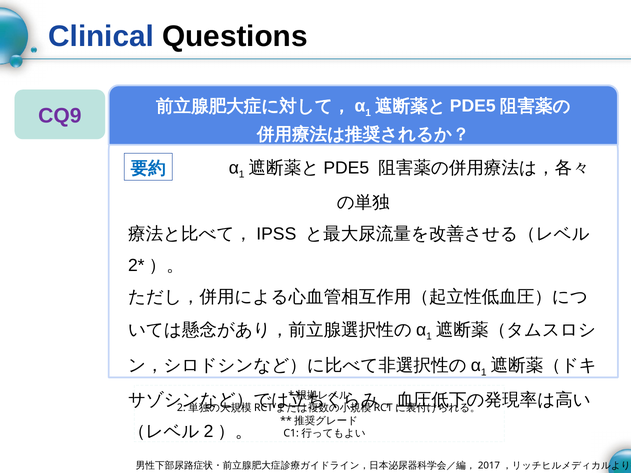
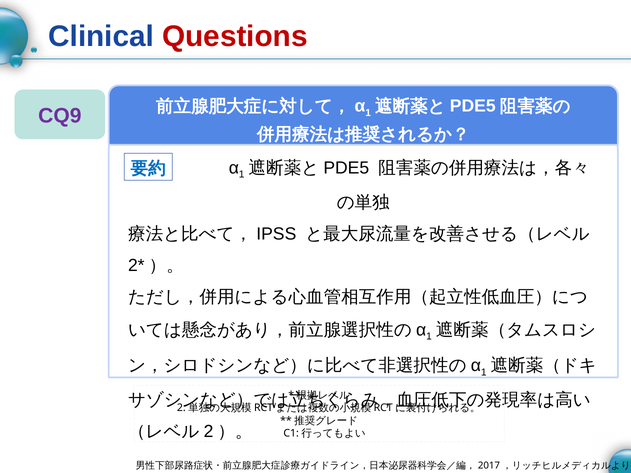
Questions colour: black -> red (235, 37)
